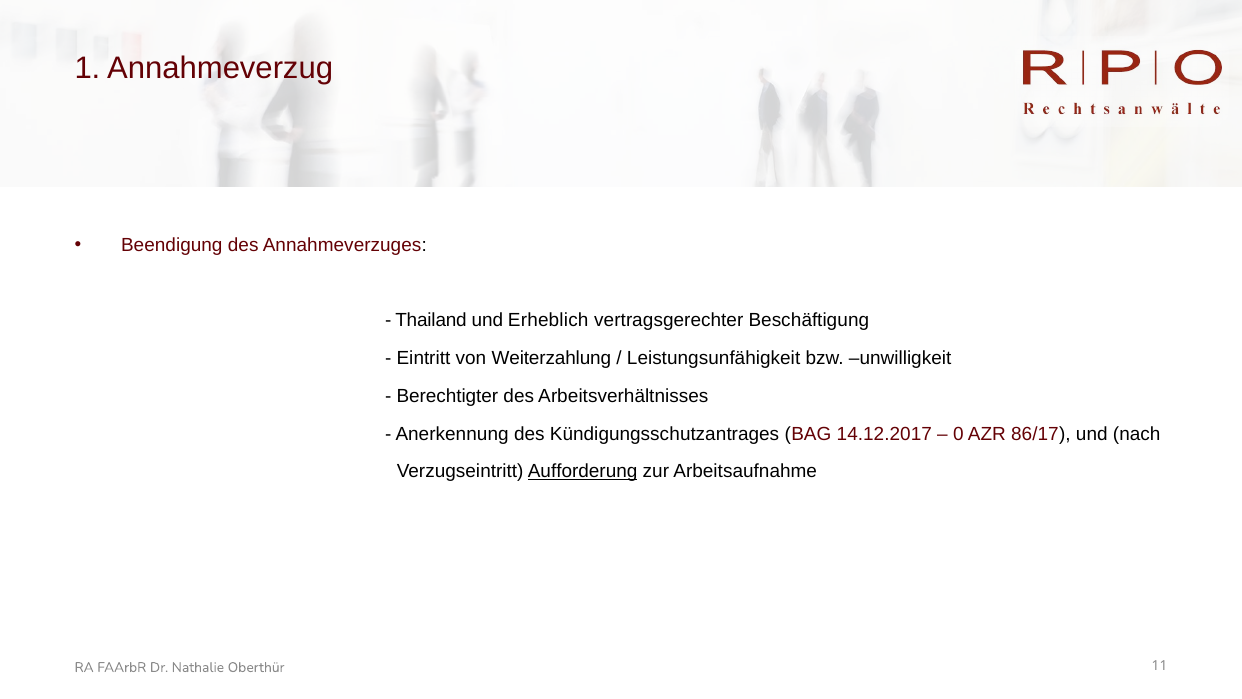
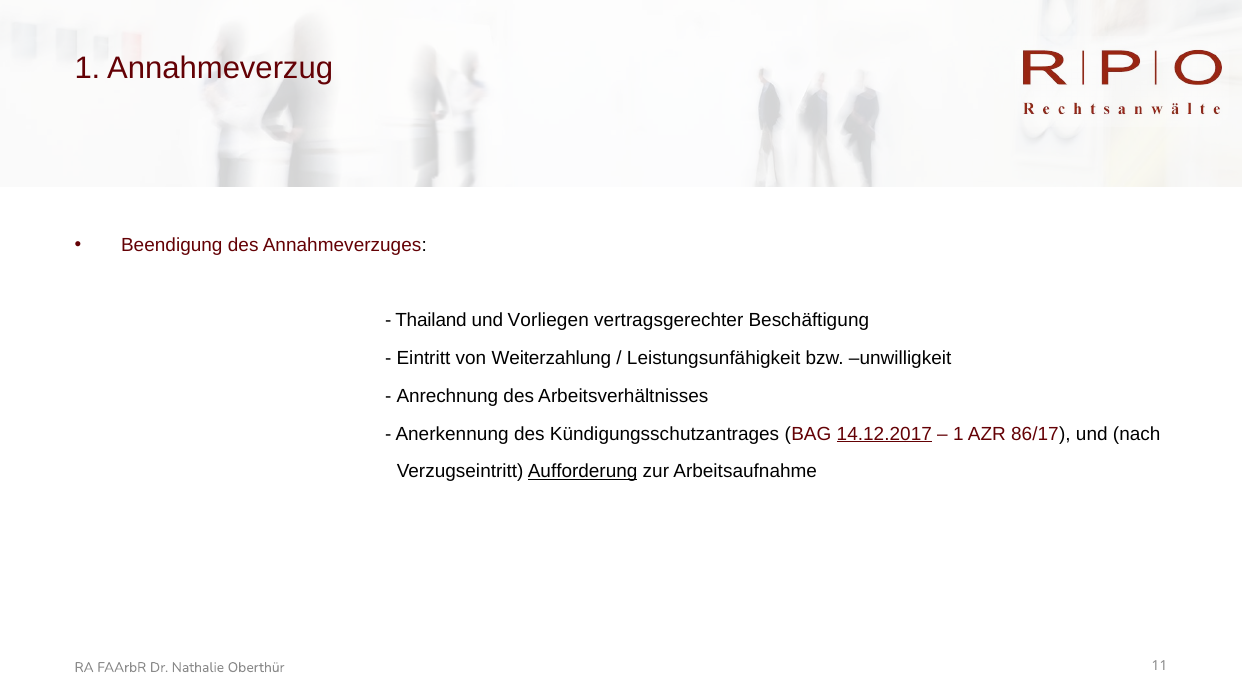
Erheblich: Erheblich -> Vorliegen (548, 320)
Berechtigter: Berechtigter -> Anrechnung (447, 396)
14.12.2017 underline: none -> present (884, 434)
0: 0 -> 1 (958, 434)
